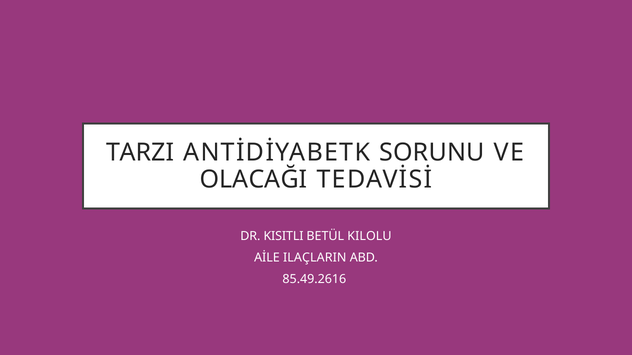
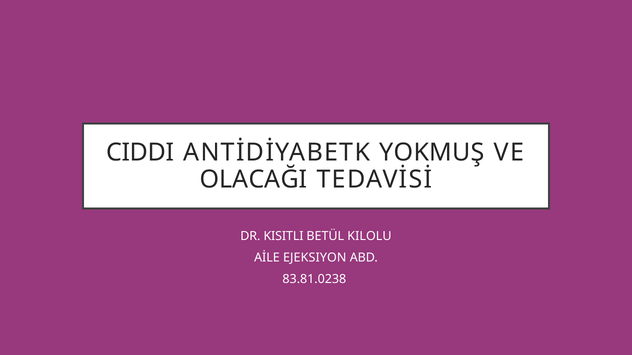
TARZI: TARZI -> CIDDI (140, 153)
SORUNU: SORUNU -> YOKMUŞ (432, 153)
ILAÇLARIN: ILAÇLARIN -> EJEKSIYON (315, 258)
85.49.2616: 85.49.2616 -> 83.81.0238 (314, 280)
